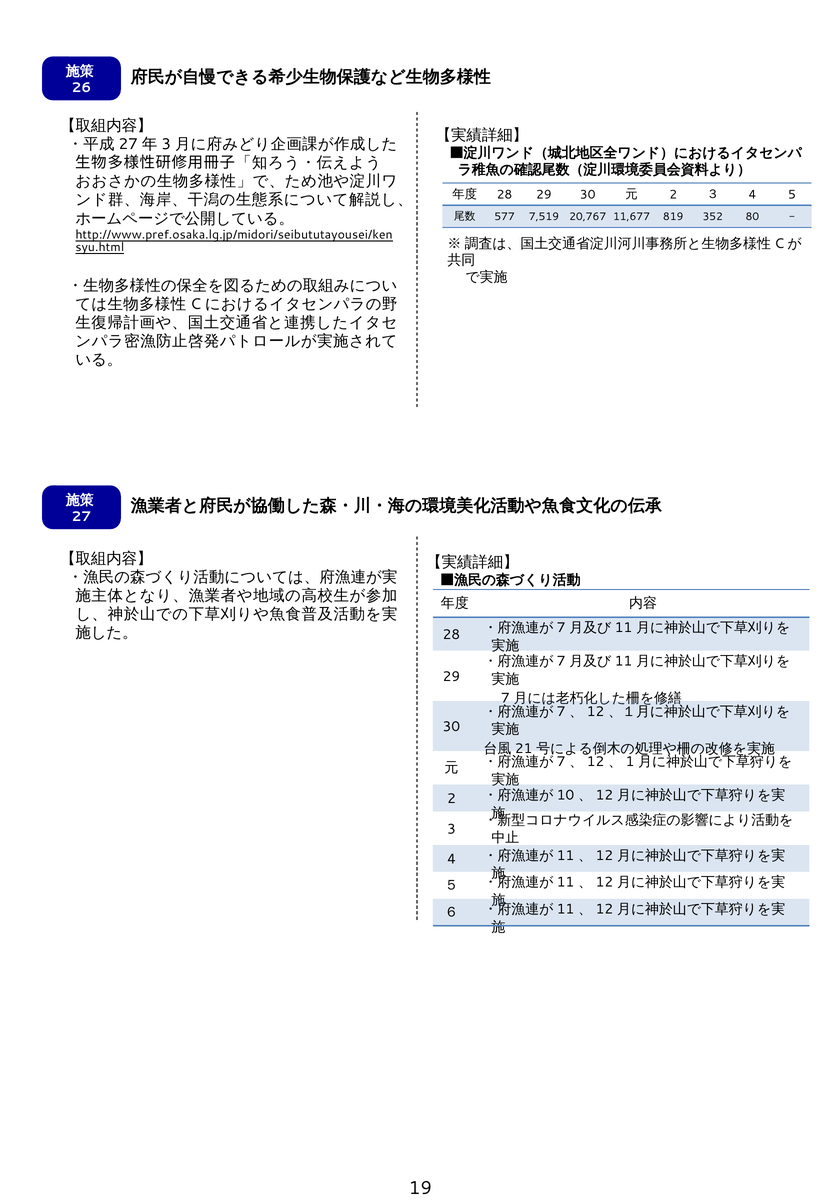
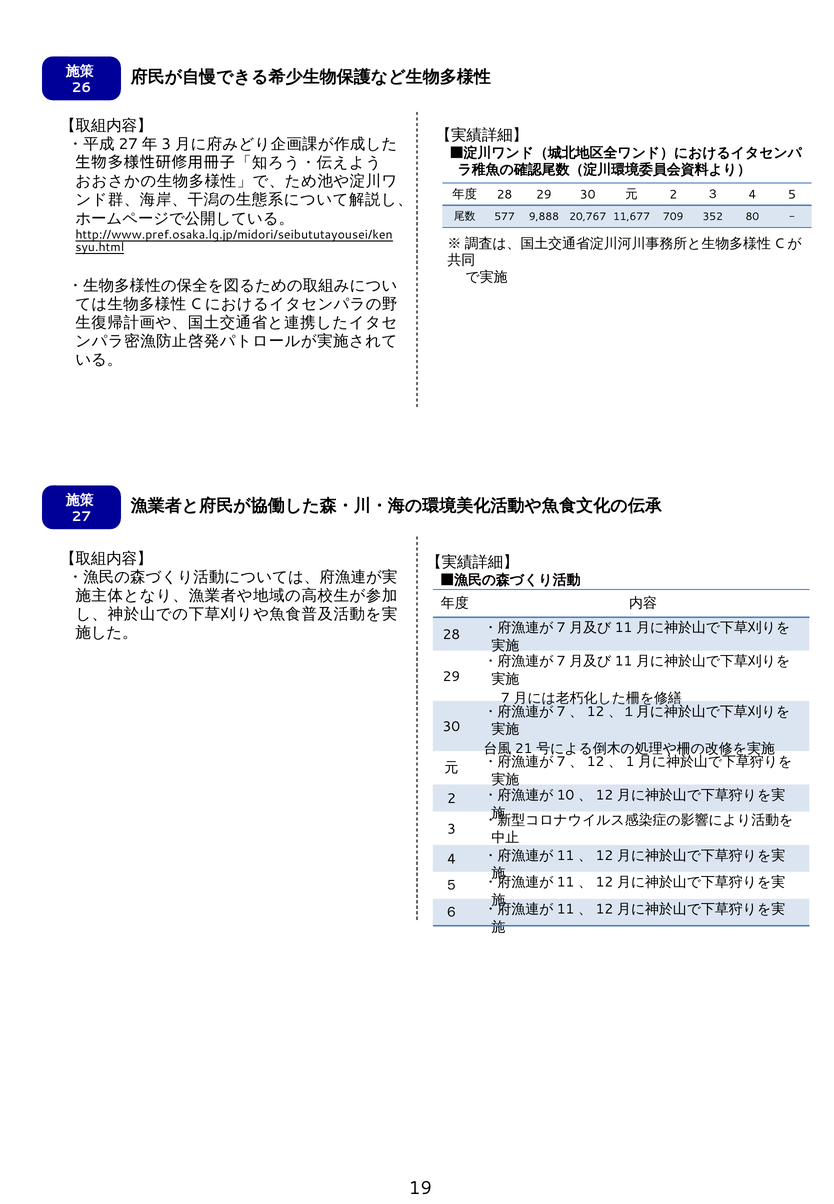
7,519: 7,519 -> 9,888 (544, 217)
819: 819 -> 709 (673, 217)
